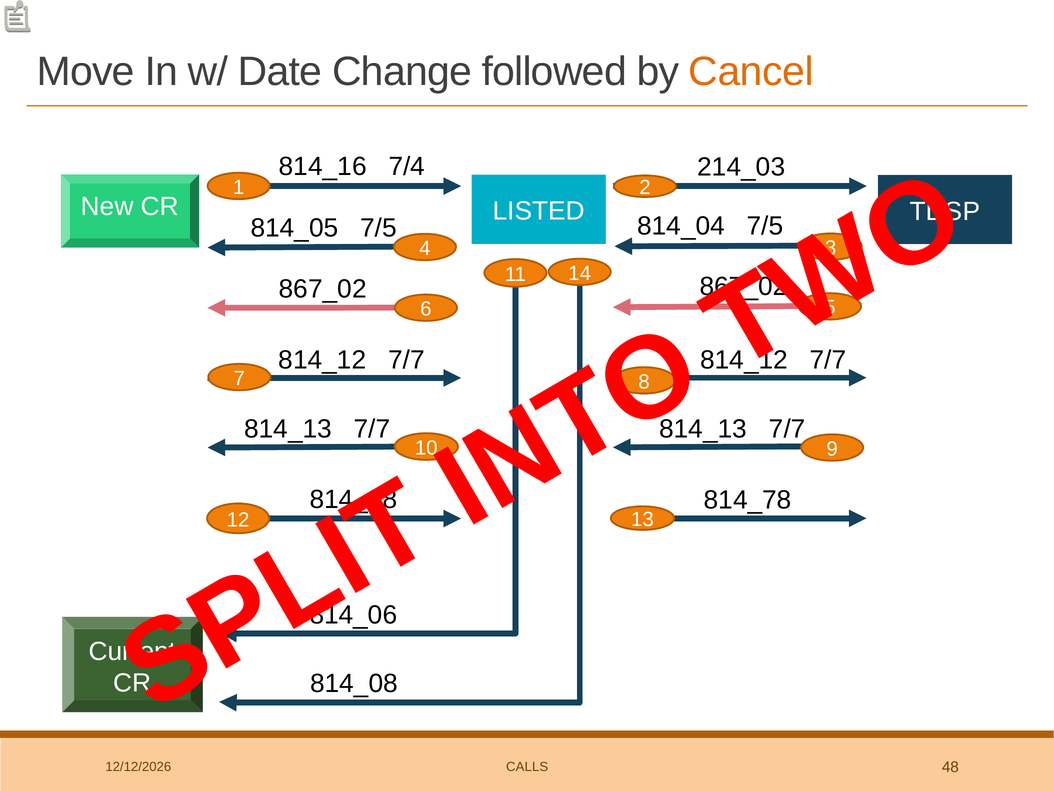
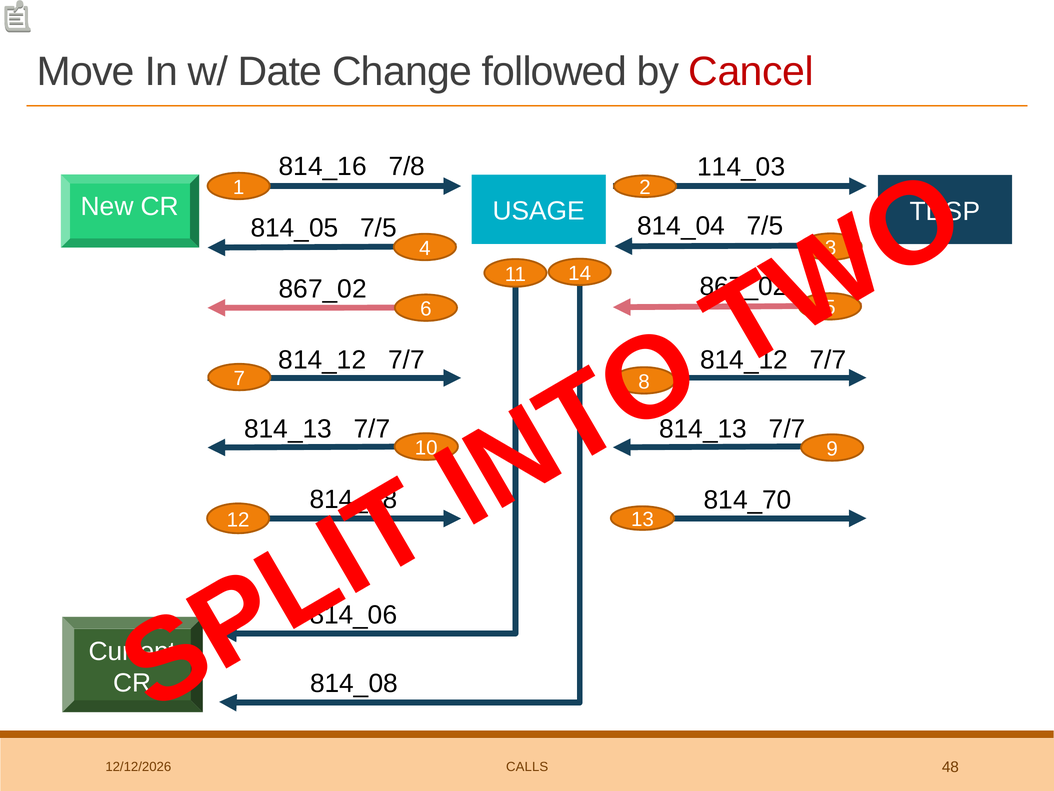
Cancel colour: orange -> red (751, 71)
7/4: 7/4 -> 7/8 (407, 166)
214_03: 214_03 -> 114_03 (741, 167)
LISTED: LISTED -> USAGE (539, 211)
814_78: 814_78 -> 814_70 (748, 500)
